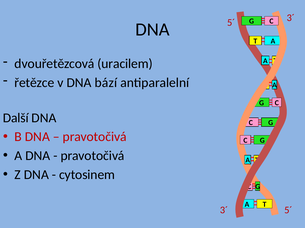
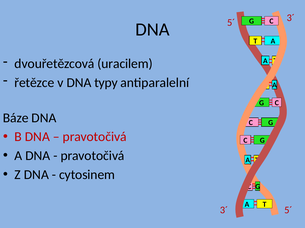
bází: bází -> typy (106, 83)
Další: Další -> Báze (16, 118)
